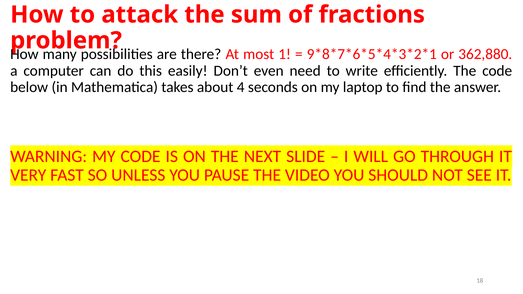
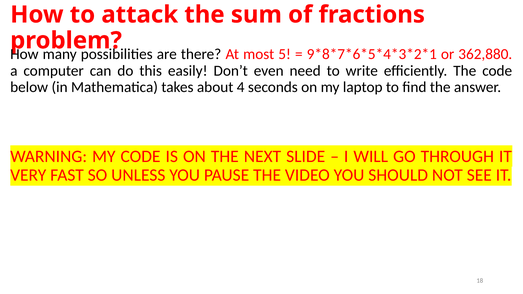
1: 1 -> 5 (285, 54)
